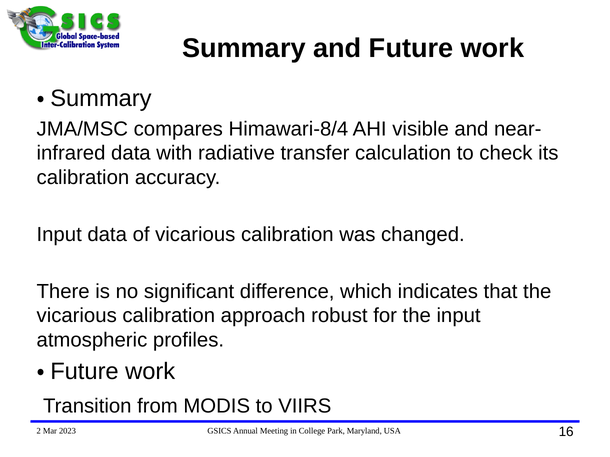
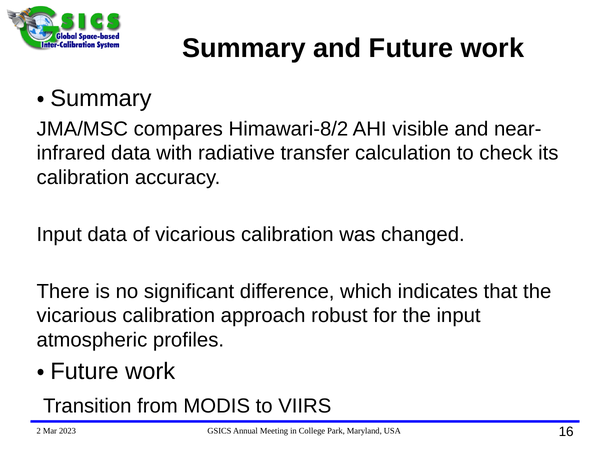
Himawari-8/4: Himawari-8/4 -> Himawari-8/2 (288, 129)
